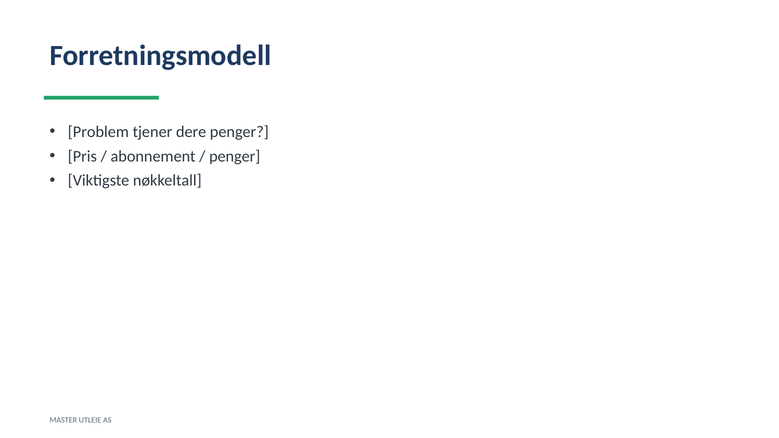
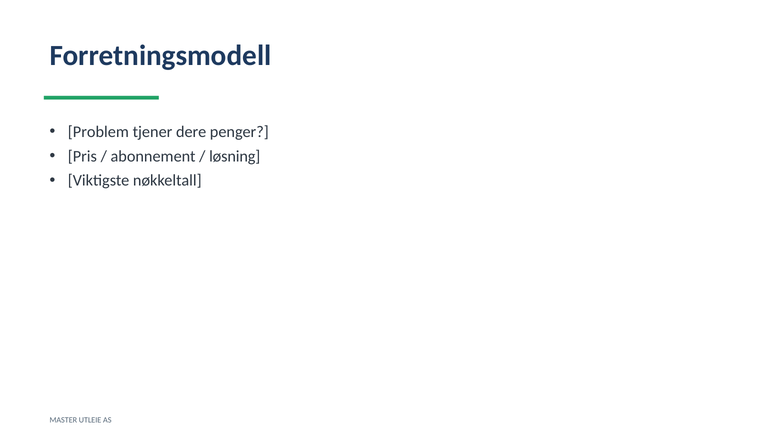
penger: penger -> løsning (235, 156)
